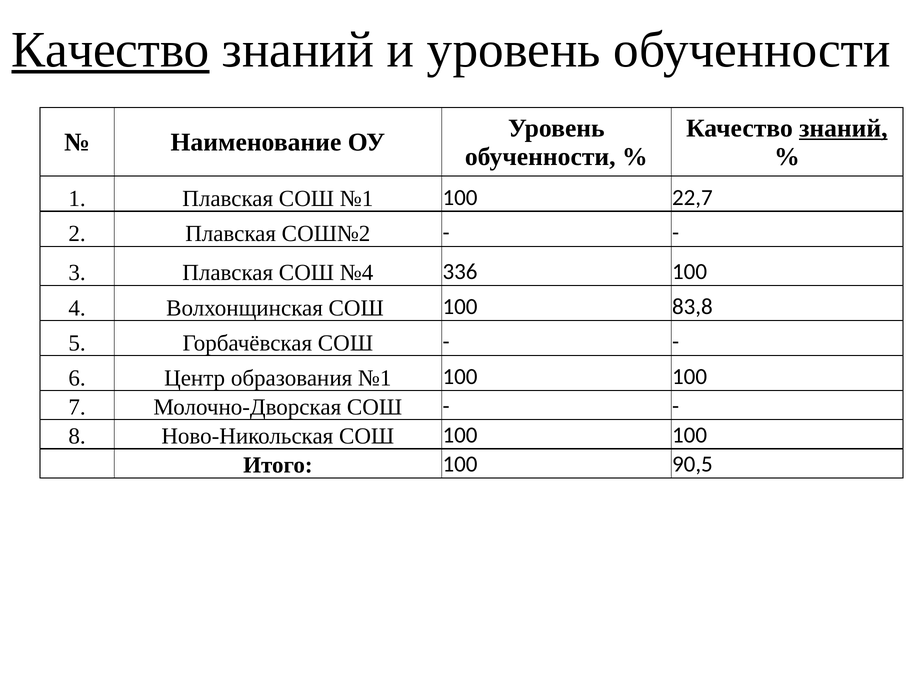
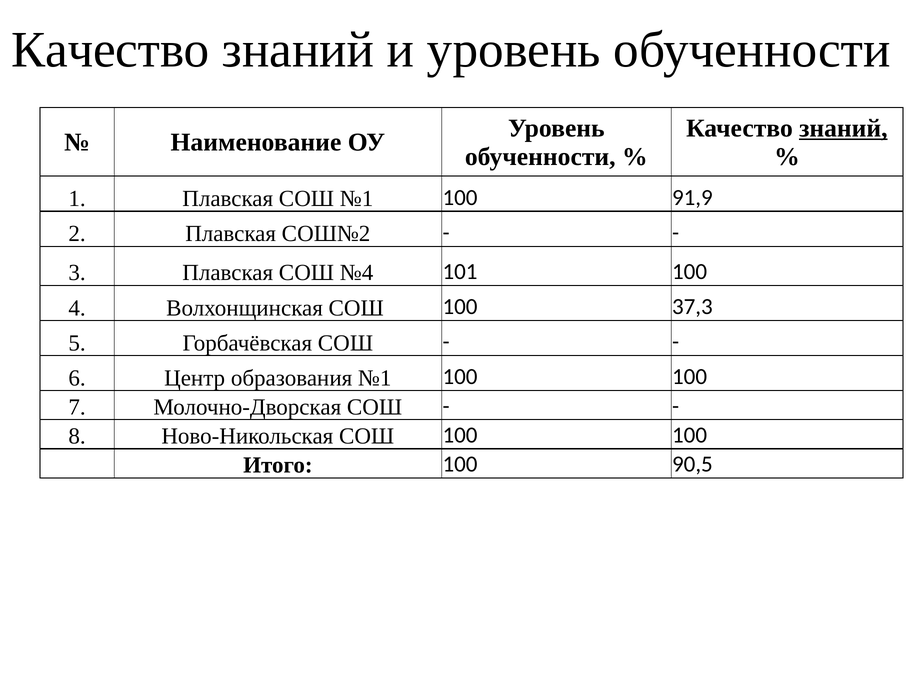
Качество underline: present -> none (110, 50)
22,7: 22,7 -> 91,9 (692, 197)
336: 336 -> 101 (460, 271)
83,8: 83,8 -> 37,3 (692, 307)
